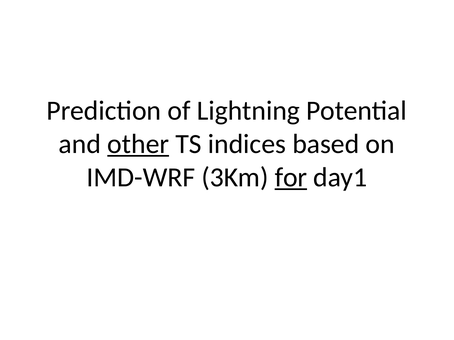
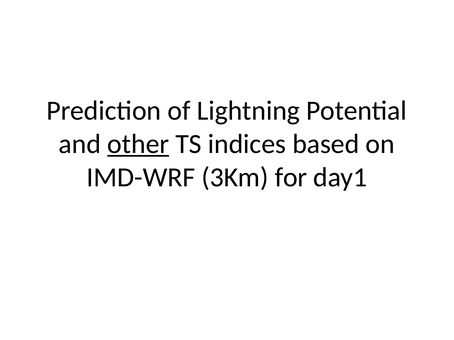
for underline: present -> none (291, 177)
